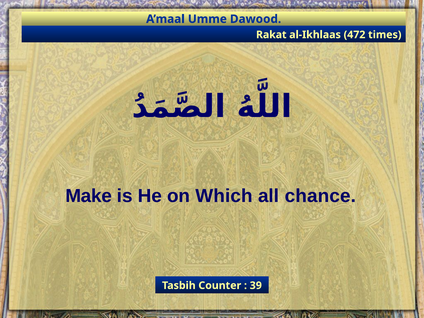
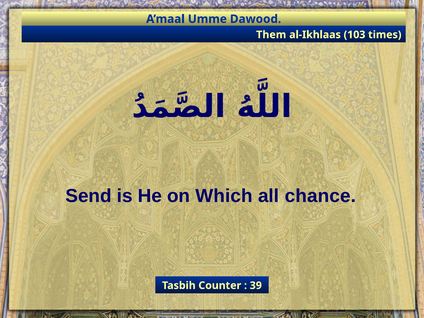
Rakat: Rakat -> Them (271, 35)
472: 472 -> 103 (355, 35)
Make: Make -> Send (89, 196)
